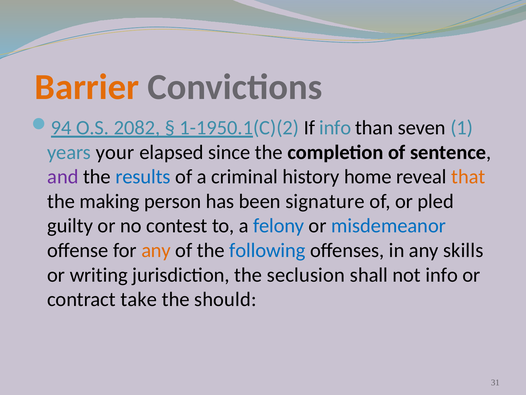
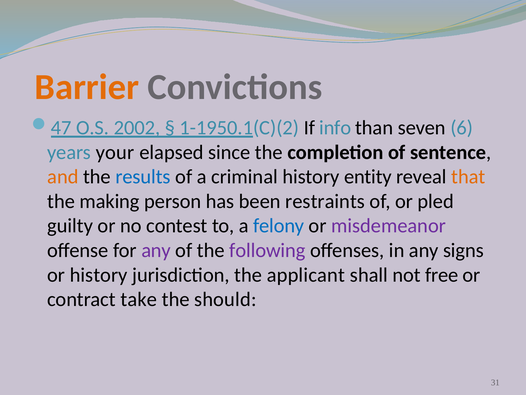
94: 94 -> 47 (61, 128)
2082: 2082 -> 2002 (137, 128)
1: 1 -> 6 (462, 128)
and colour: purple -> orange (63, 177)
home: home -> entity (368, 177)
signature: signature -> restraints (325, 201)
misdemeanor colour: blue -> purple (389, 226)
any colour: orange -> purple (156, 250)
following colour: blue -> purple (267, 250)
skills: skills -> signs (463, 250)
or writing: writing -> history (99, 275)
seclusion: seclusion -> applicant (306, 275)
not info: info -> free (442, 275)
